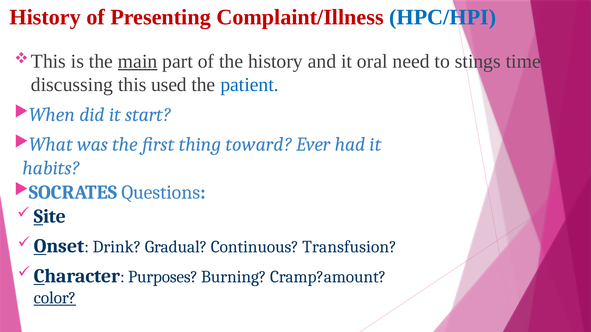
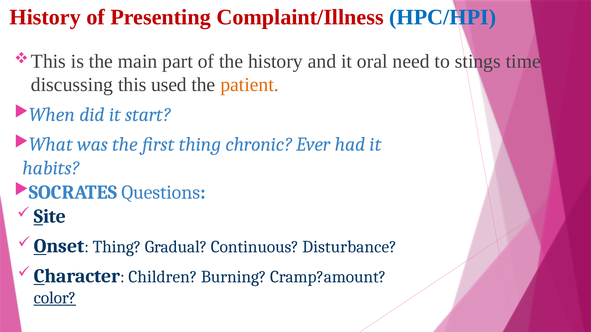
main underline: present -> none (138, 61)
patient colour: blue -> orange (250, 85)
toward: toward -> chronic (259, 145)
Drink: Drink -> Thing (117, 247)
Transfusion: Transfusion -> Disturbance (349, 247)
Purposes: Purposes -> Children (163, 277)
